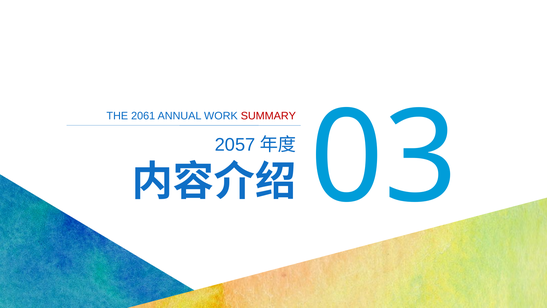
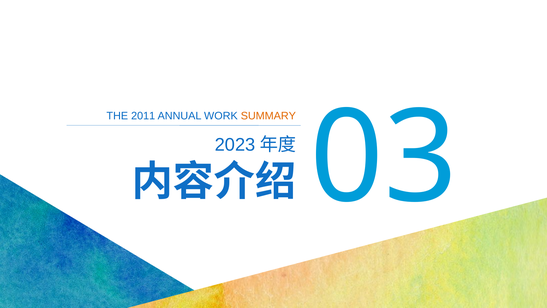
2061: 2061 -> 2011 (143, 116)
SUMMARY colour: red -> orange (268, 116)
2057: 2057 -> 2023 (235, 145)
